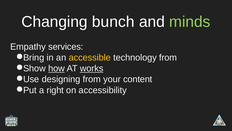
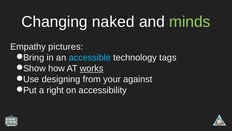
bunch: bunch -> naked (113, 22)
services: services -> pictures (66, 47)
accessible colour: yellow -> light blue (90, 57)
technology from: from -> tags (168, 57)
how underline: present -> none (56, 68)
content: content -> against (138, 79)
